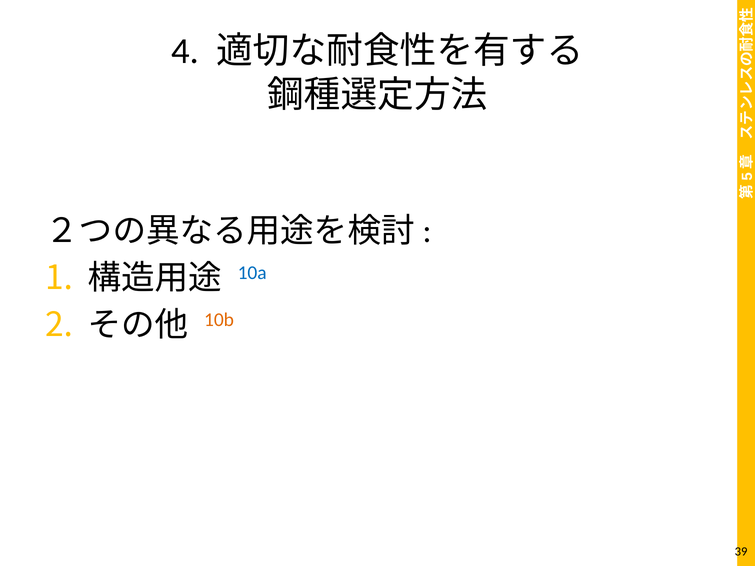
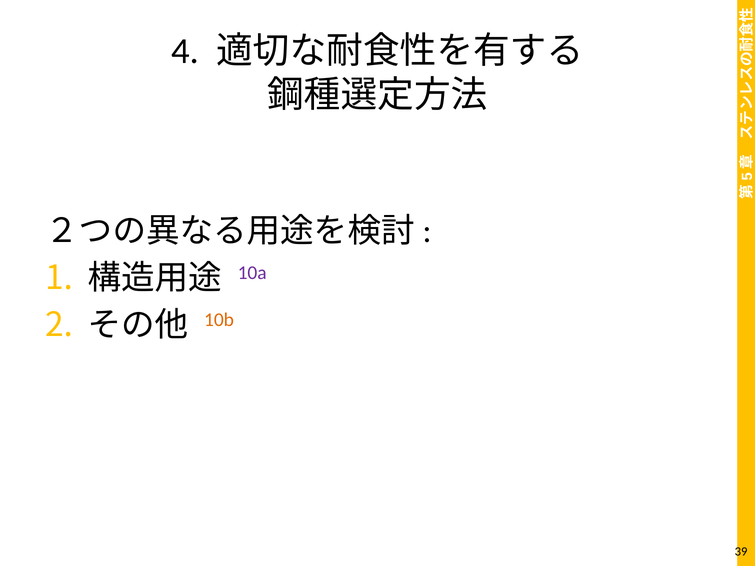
10a colour: blue -> purple (252, 273)
